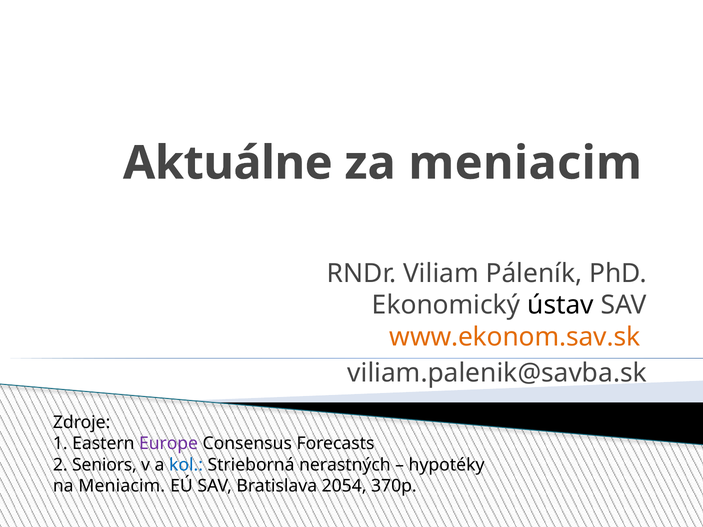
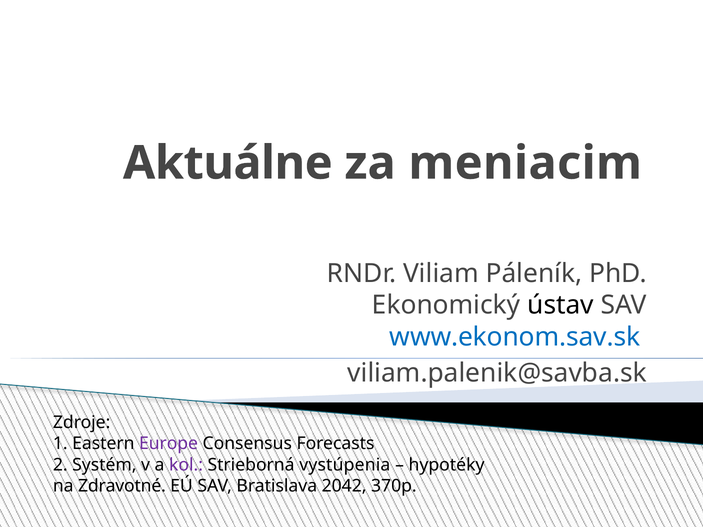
www.ekonom.sav.sk colour: orange -> blue (515, 337)
Seniors: Seniors -> Systém (104, 465)
kol colour: blue -> purple (186, 465)
nerastných: nerastných -> vystúpenia (345, 465)
na Meniacim: Meniacim -> Zdravotné (122, 486)
2054: 2054 -> 2042 (344, 486)
